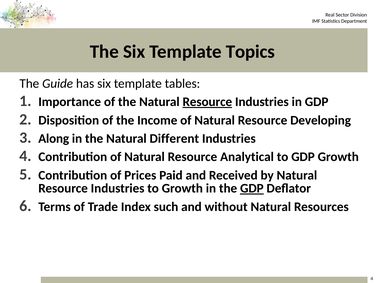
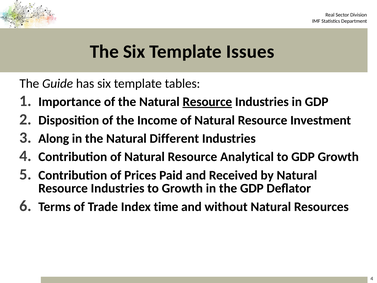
Topics: Topics -> Issues (250, 52)
Developing: Developing -> Investment (321, 120)
GDP underline: present -> none (252, 188)
such: such -> time (166, 207)
